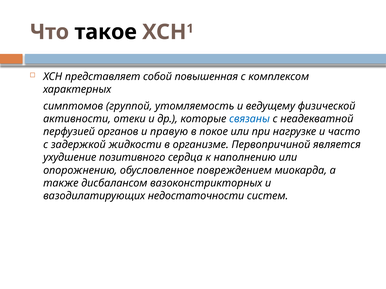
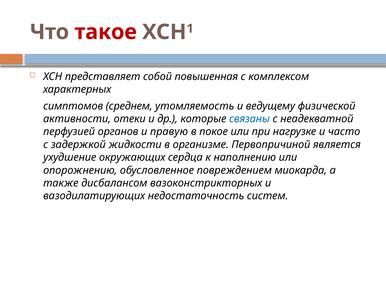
такое colour: black -> red (106, 32)
группой: группой -> среднем (129, 106)
позитивного: позитивного -> окружающих (132, 158)
недостаточности: недостаточности -> недостаточность (196, 196)
